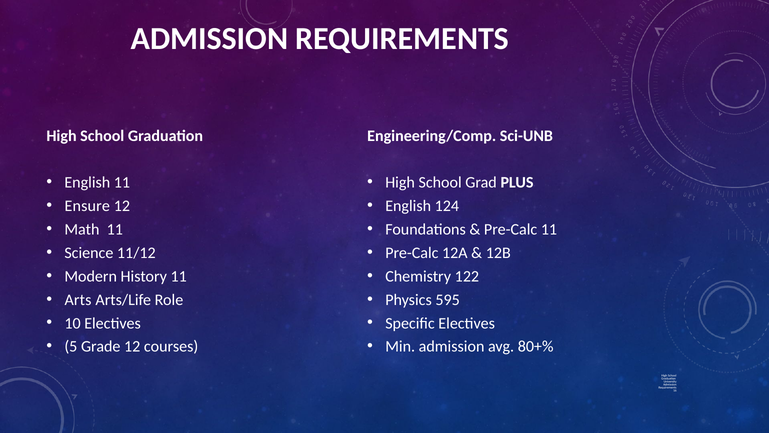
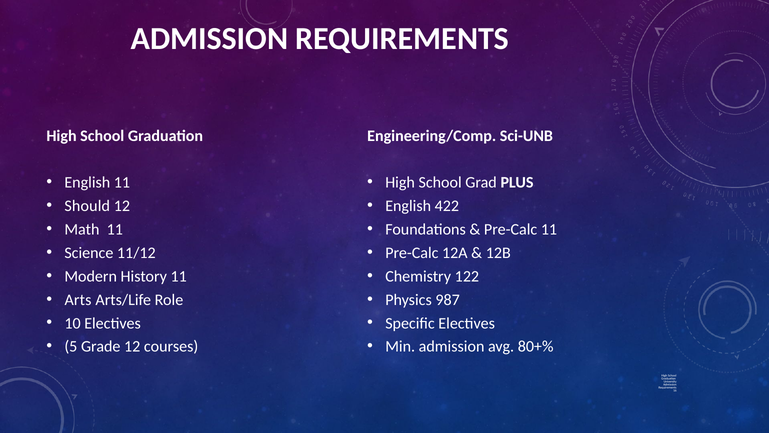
Ensure: Ensure -> Should (87, 206)
124: 124 -> 422 (447, 206)
595: 595 -> 987 (448, 299)
